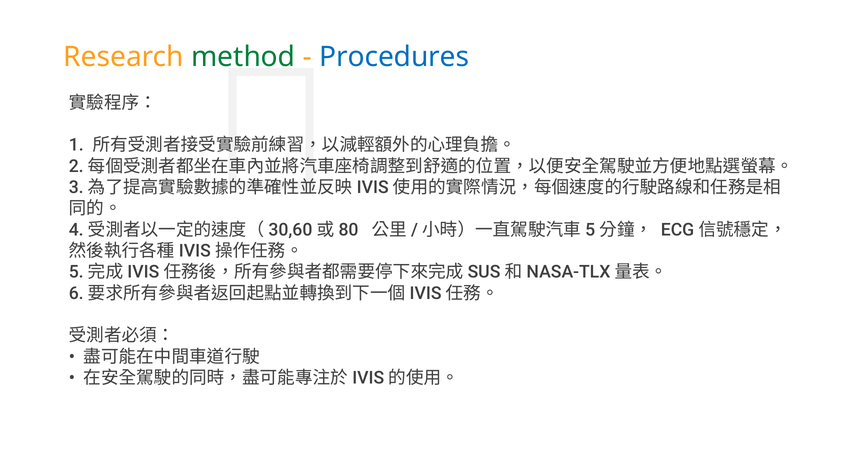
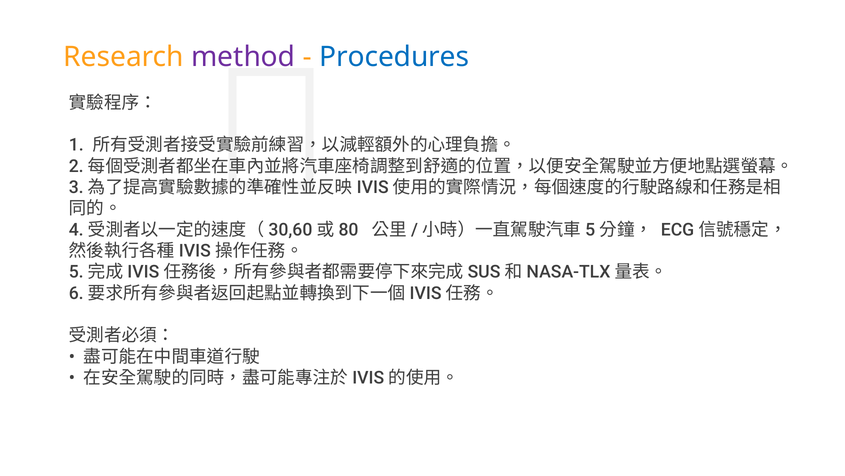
method colour: green -> purple (243, 57)
